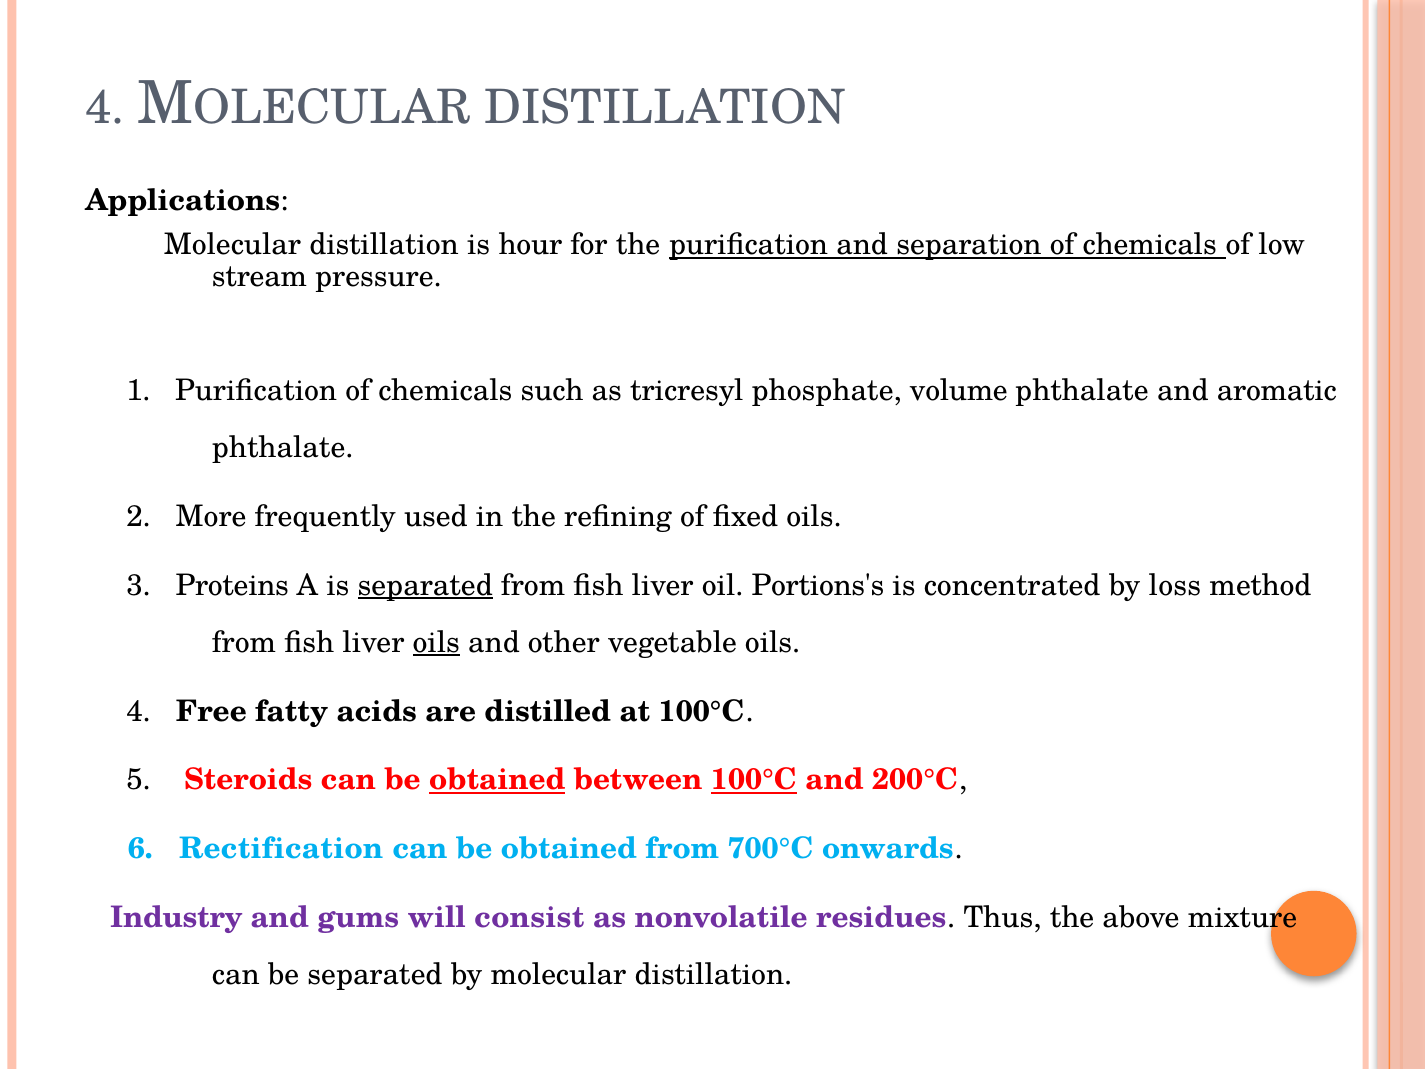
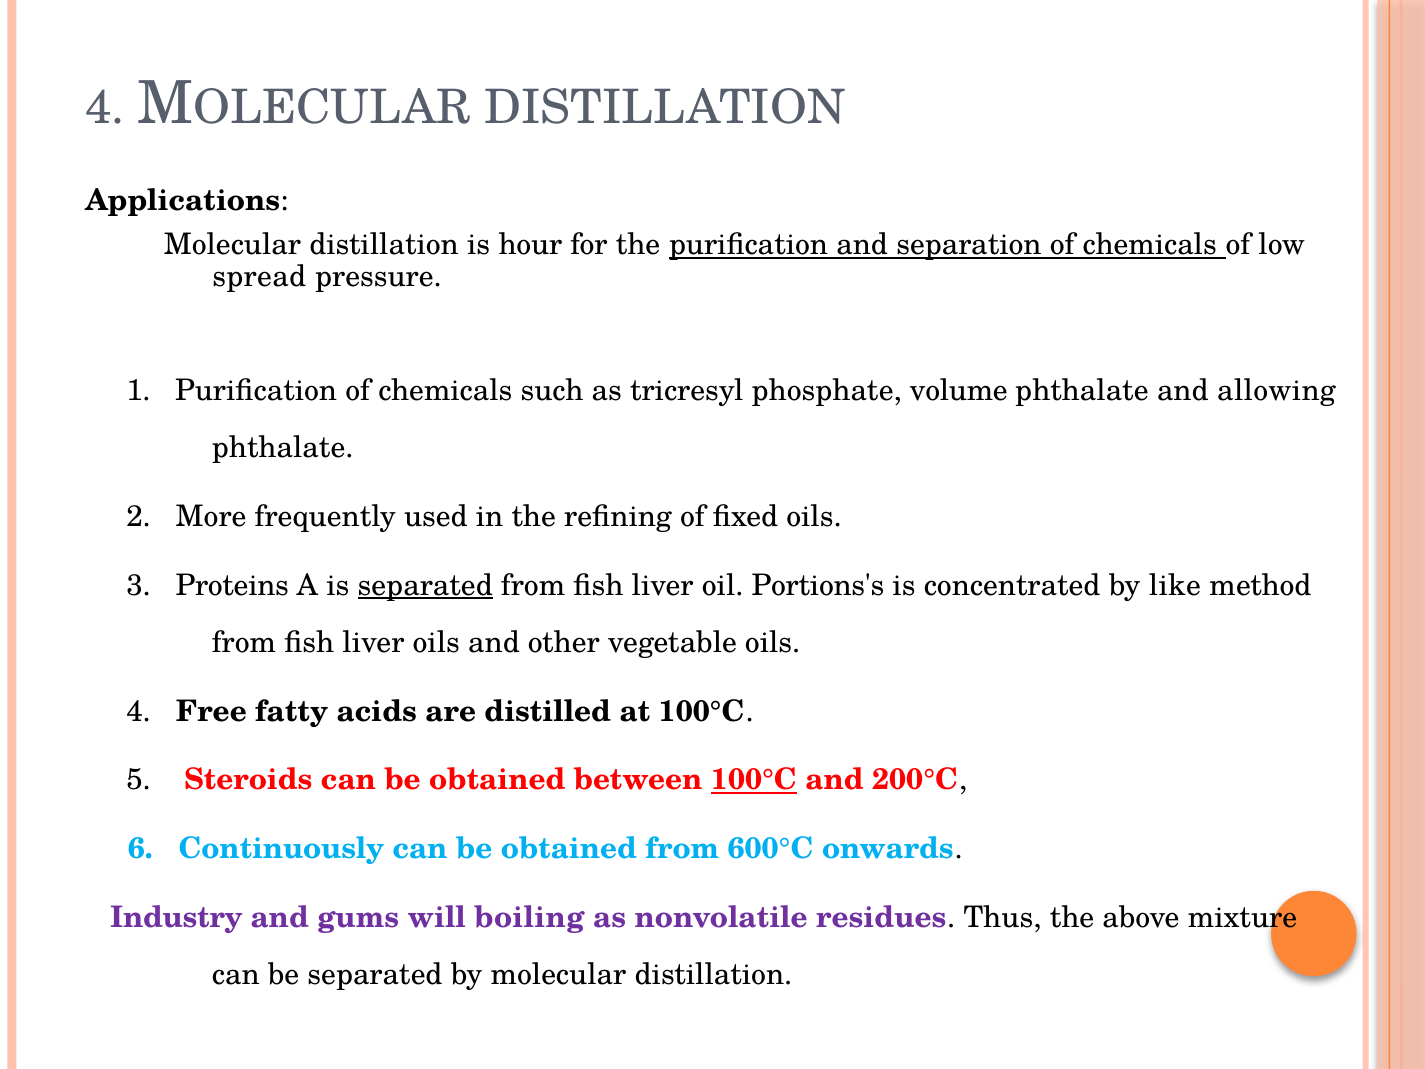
stream: stream -> spread (259, 277)
aromatic: aromatic -> allowing (1277, 390)
loss: loss -> like (1175, 585)
oils underline: present -> none (436, 642)
obtained underline: present -> none (497, 780)
Rectification: Rectification -> Continuously (281, 849)
700°C: 700°C -> 600°C (771, 849)
consist: consist -> boiling (529, 918)
